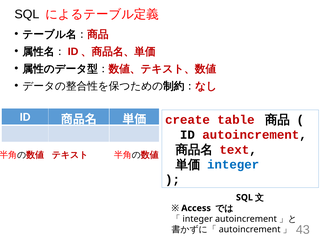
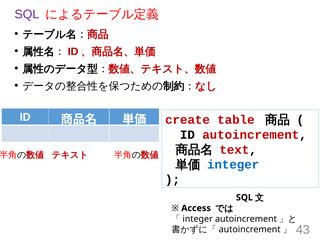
SQL colour: black -> purple (27, 14)
